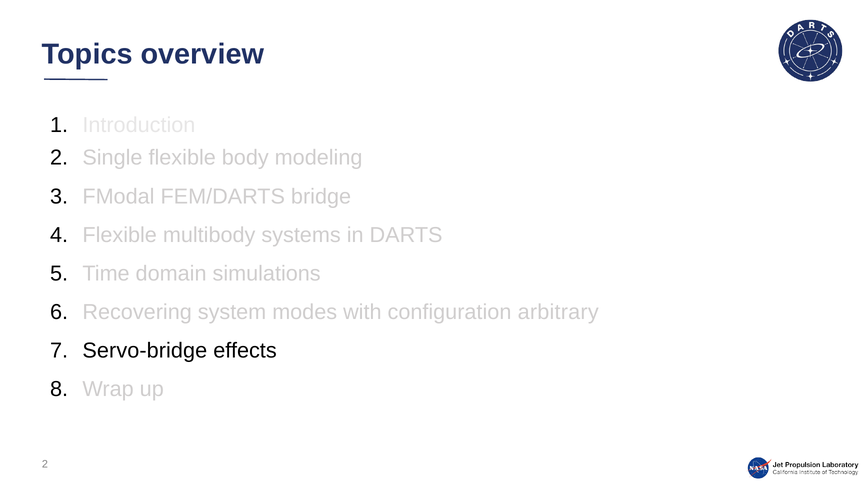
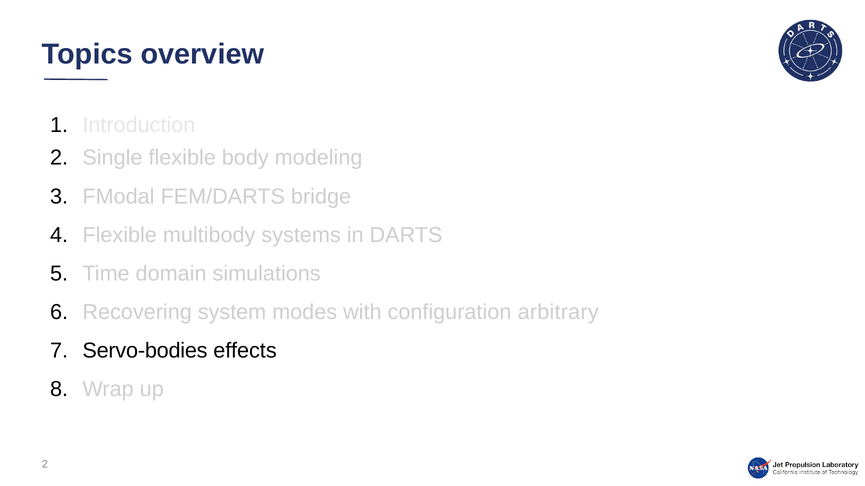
Servo-bridge: Servo-bridge -> Servo-bodies (145, 351)
